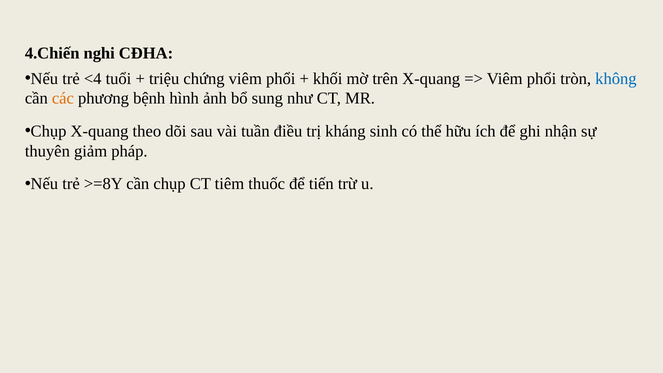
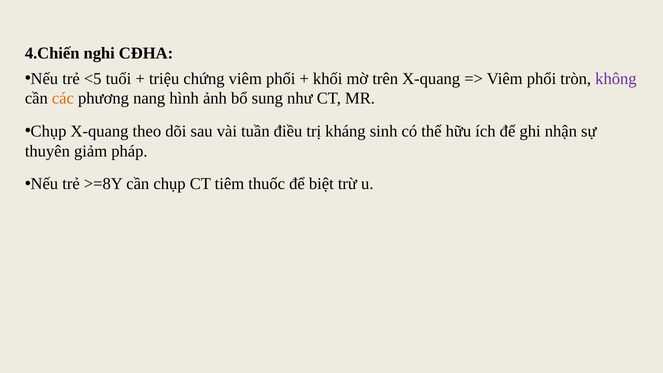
<4: <4 -> <5 (93, 79)
không colour: blue -> purple (616, 79)
bệnh: bệnh -> nang (149, 98)
tiến: tiến -> biệt (321, 184)
